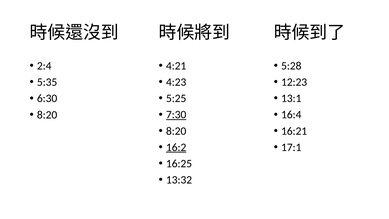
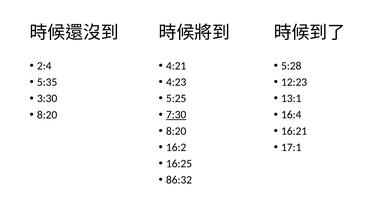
6:30: 6:30 -> 3:30 (47, 98)
16:2 underline: present -> none (176, 147)
13:32: 13:32 -> 86:32 (179, 180)
